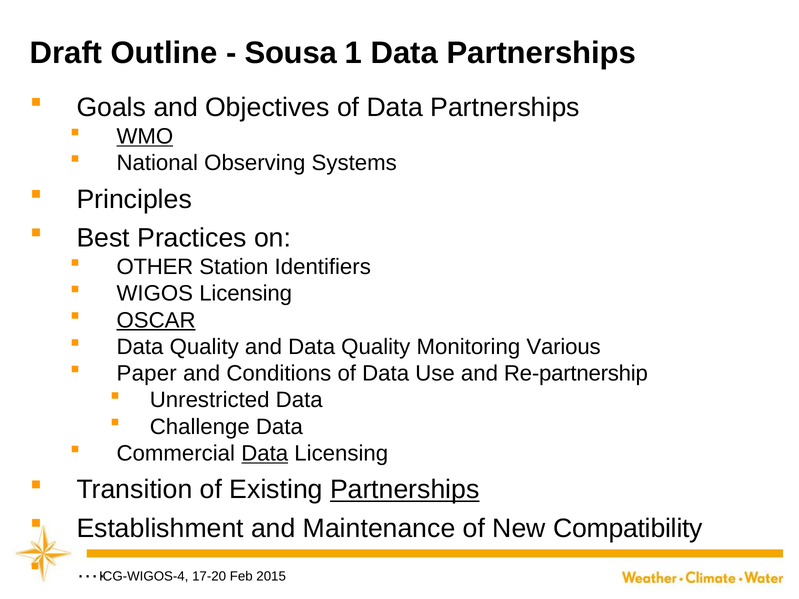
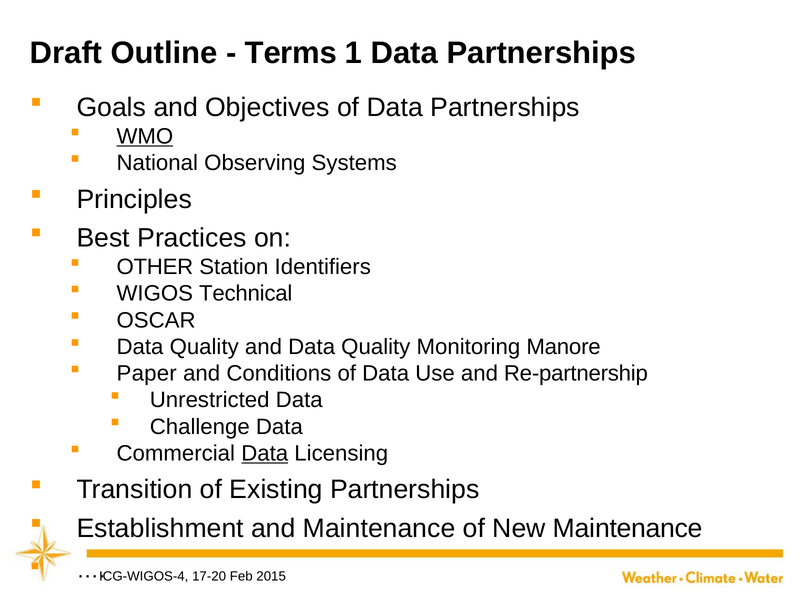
Sousa: Sousa -> Terms (291, 53)
WIGOS Licensing: Licensing -> Technical (246, 294)
OSCAR underline: present -> none (156, 320)
Various: Various -> Manore (564, 347)
Partnerships underline: present -> none (405, 490)
New Compatibility: Compatibility -> Maintenance (628, 528)
